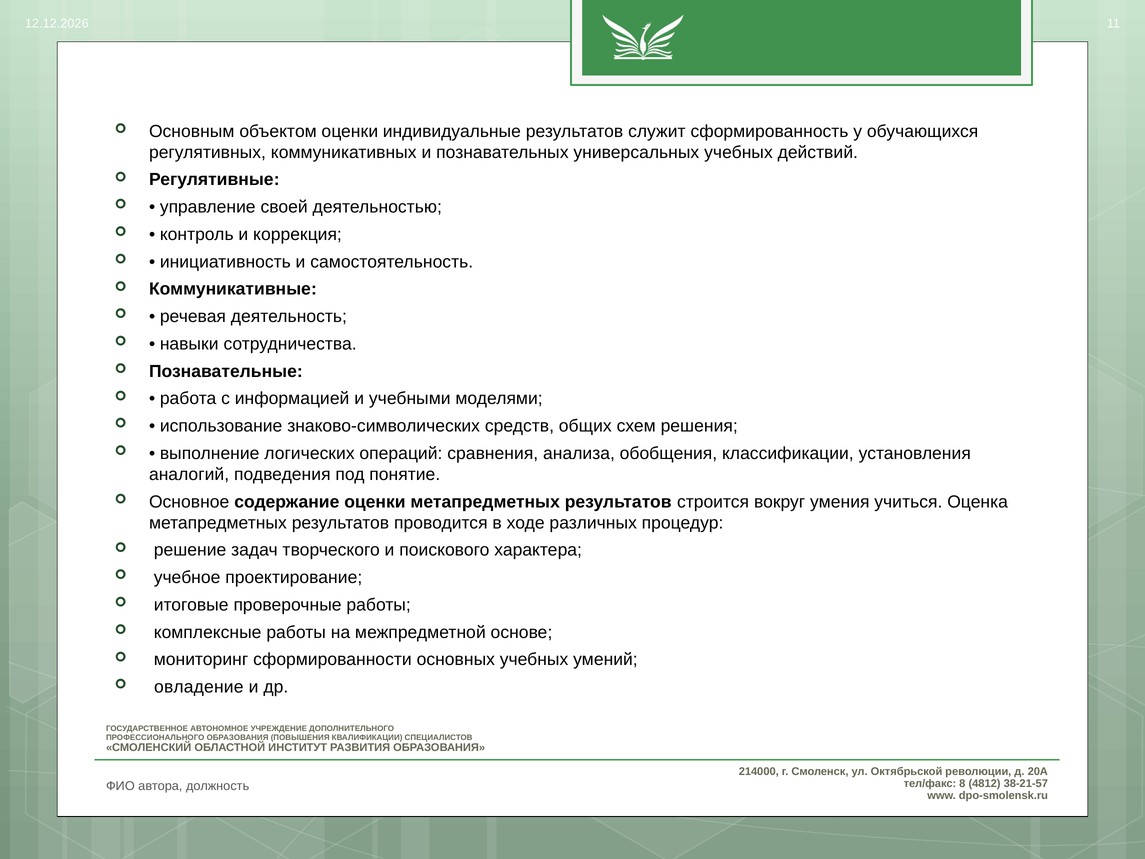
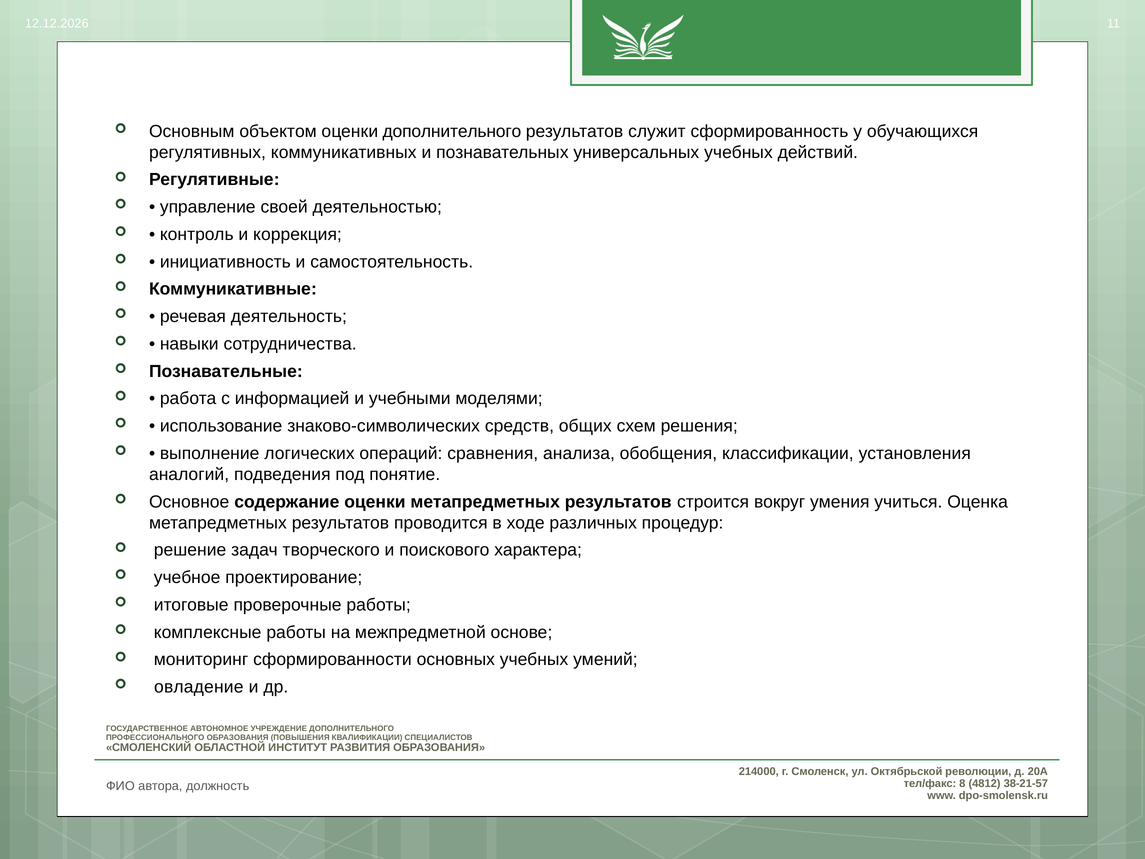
оценки индивидуальные: индивидуальные -> дополнительного (452, 131)
